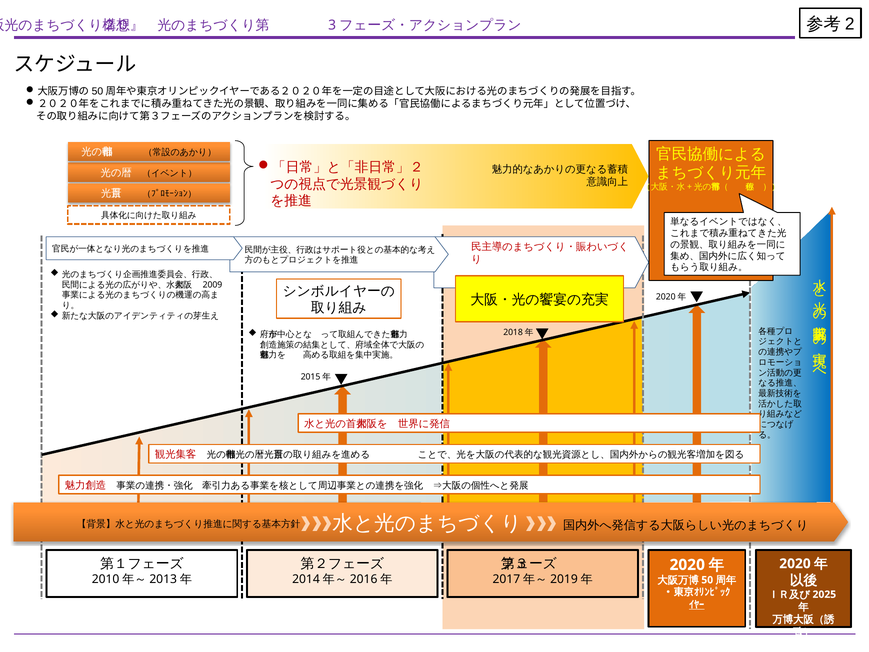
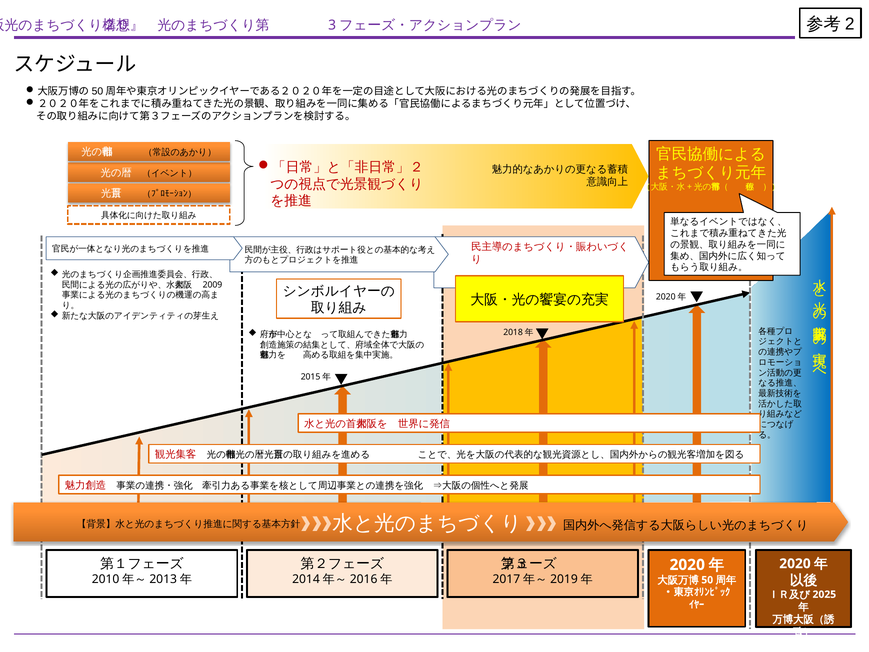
ｲﾔｰ underline: present -> none (697, 605)
